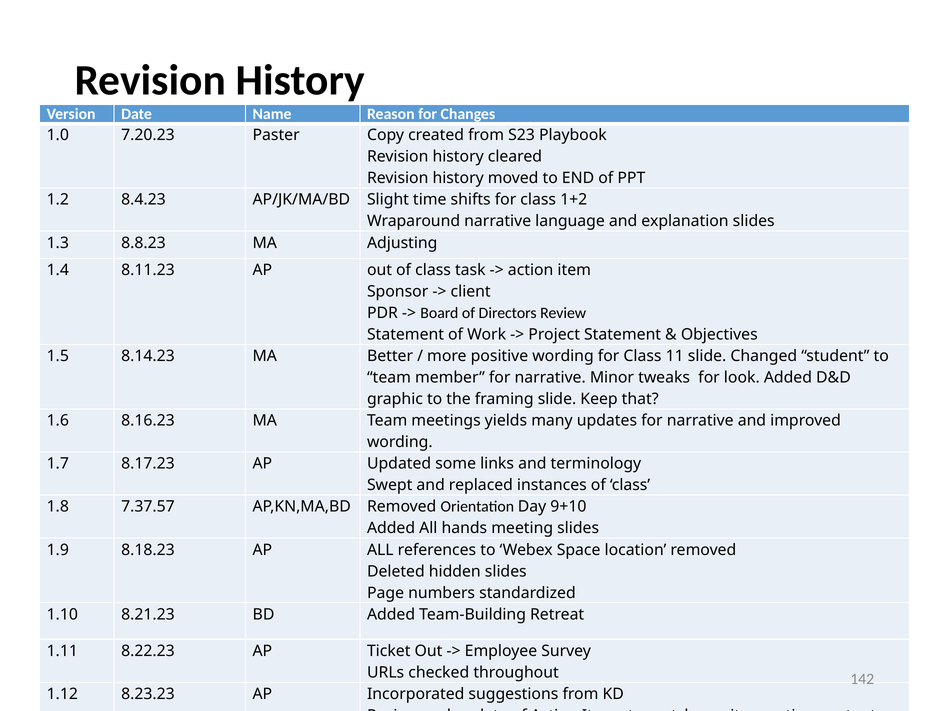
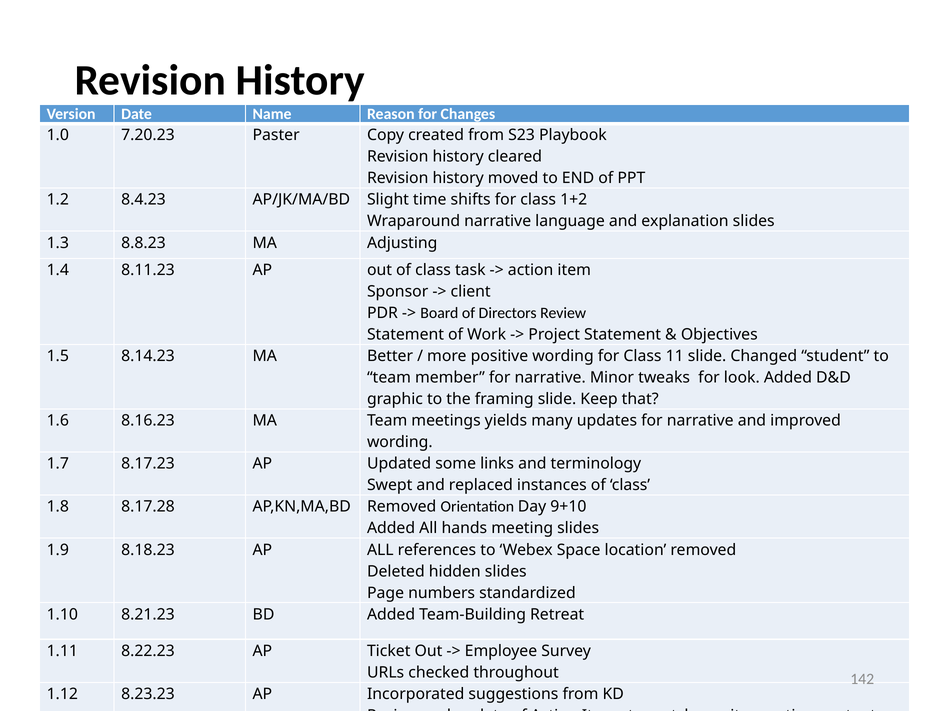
7.37.57: 7.37.57 -> 8.17.28 (148, 507)
